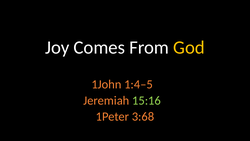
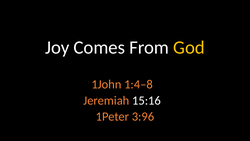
1:4–5: 1:4–5 -> 1:4–8 (139, 84)
15:16 colour: light green -> white (146, 100)
3:68: 3:68 -> 3:96 (143, 116)
